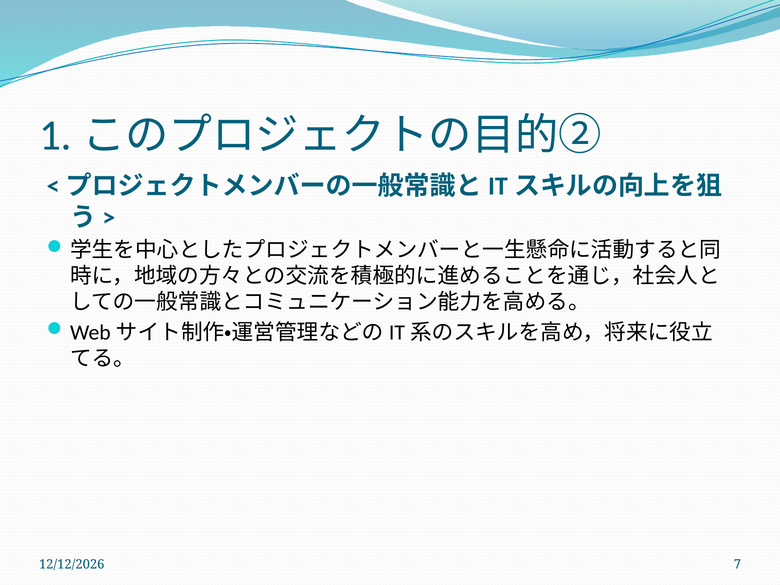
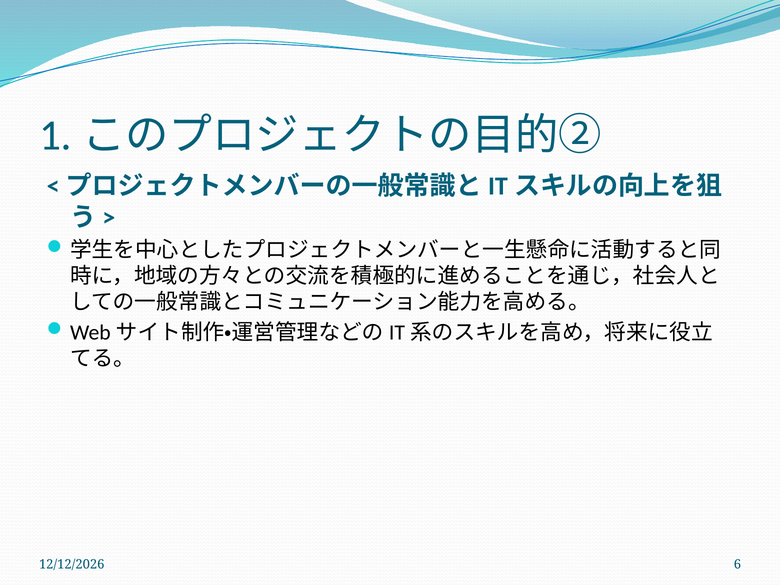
7: 7 -> 6 (737, 564)
